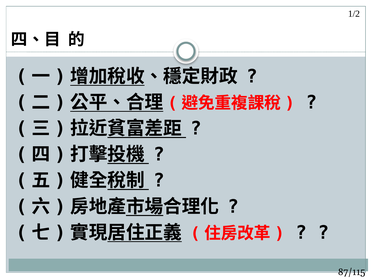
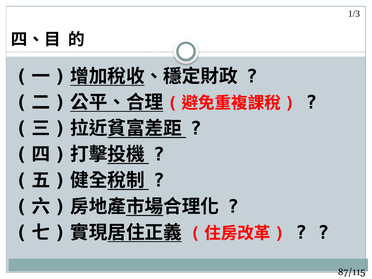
1/2: 1/2 -> 1/3 (354, 14)
